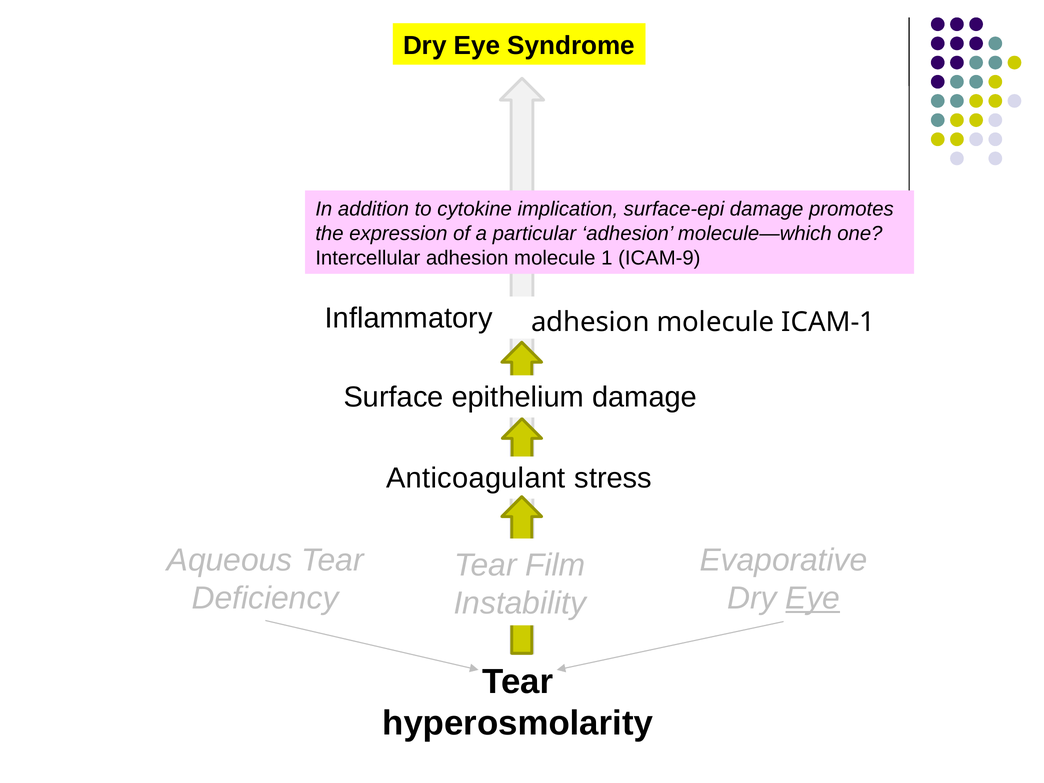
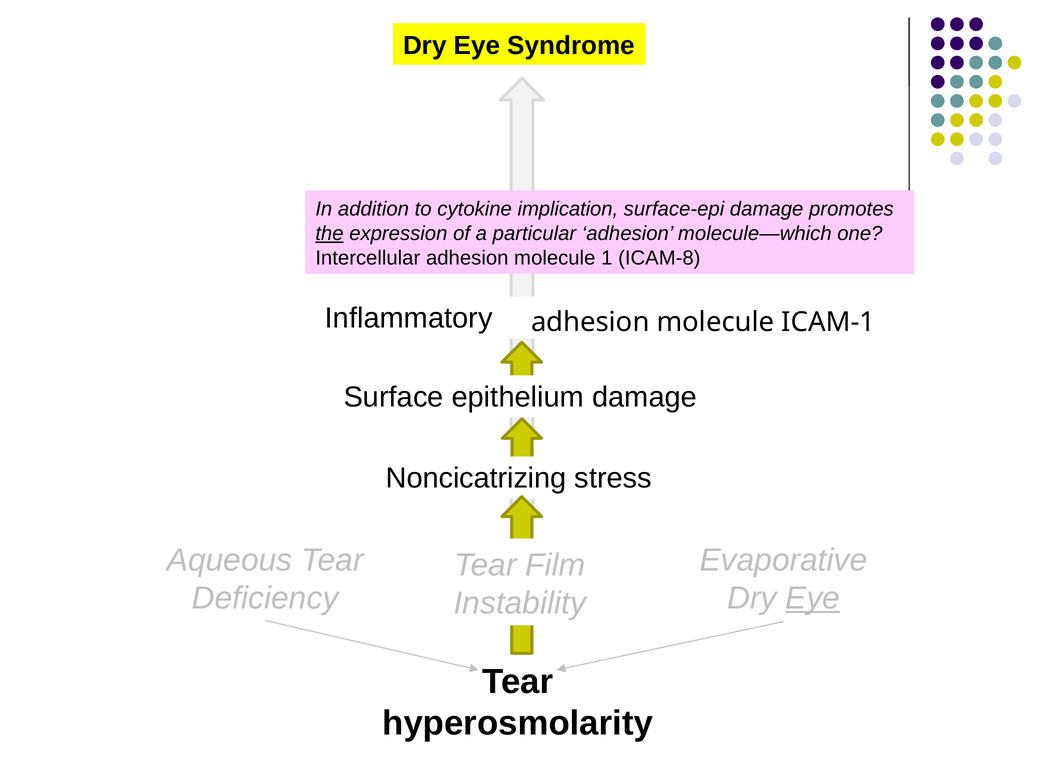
the underline: none -> present (329, 234)
ICAM-9: ICAM-9 -> ICAM-8 (659, 258)
Anticoagulant: Anticoagulant -> Noncicatrizing (476, 478)
